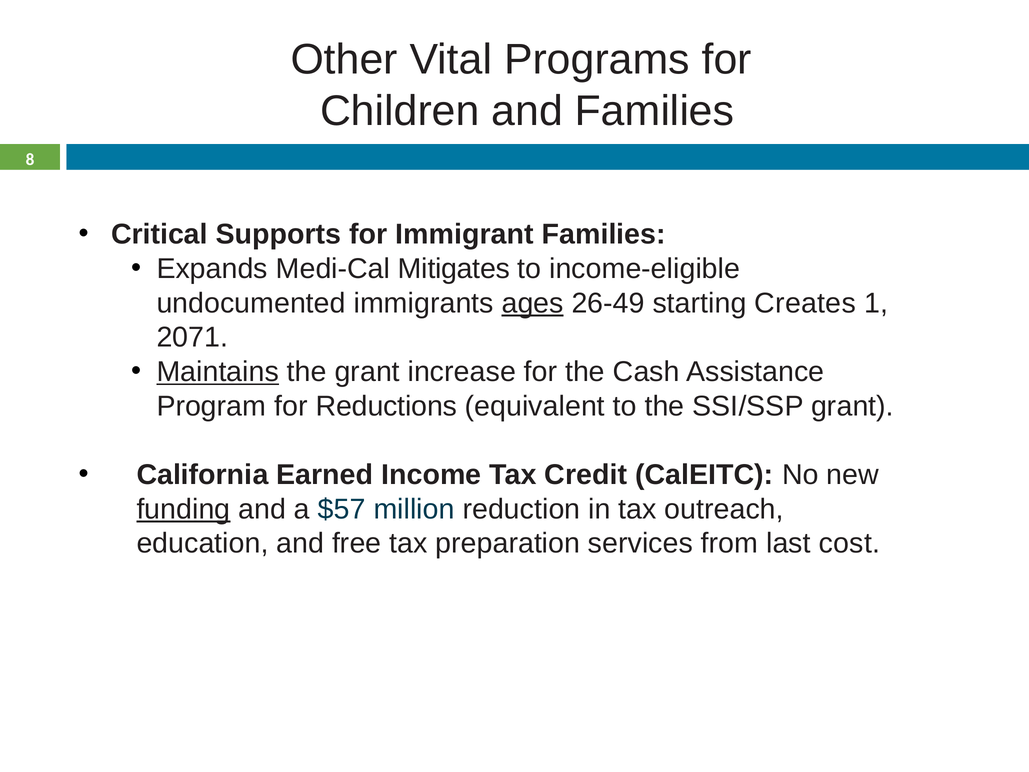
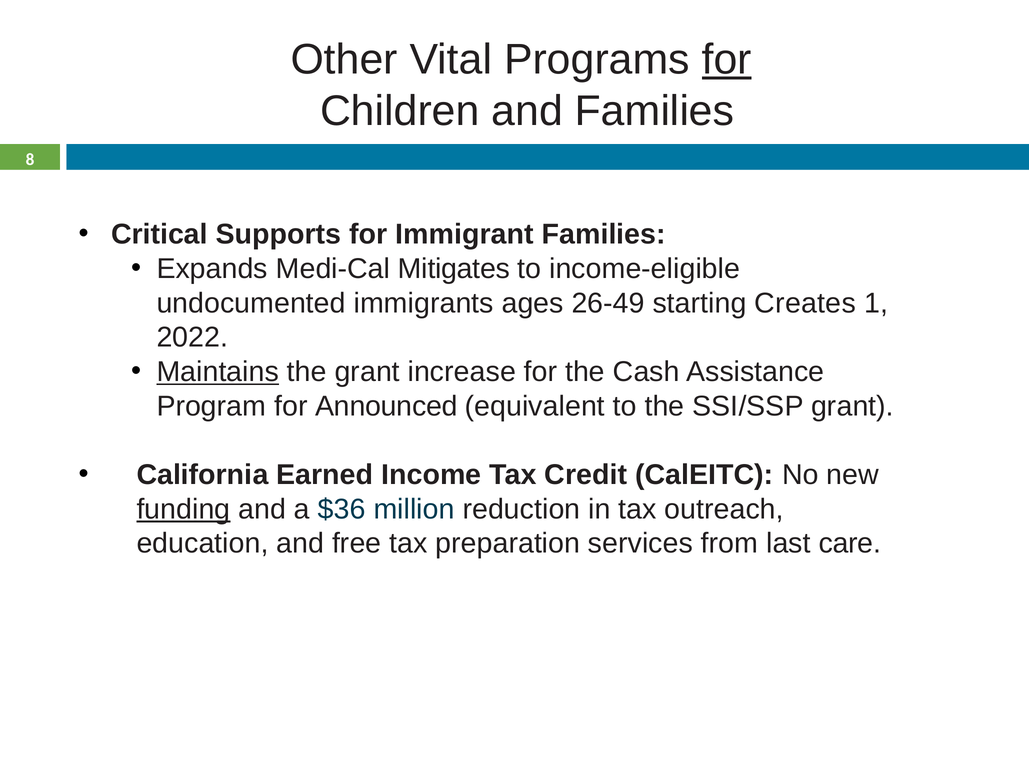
for underline: none -> present (727, 60)
ages underline: present -> none (533, 303)
2071: 2071 -> 2022 (192, 337)
Reductions: Reductions -> Announced (386, 406)
$57: $57 -> $36 (342, 509)
cost: cost -> care (850, 543)
